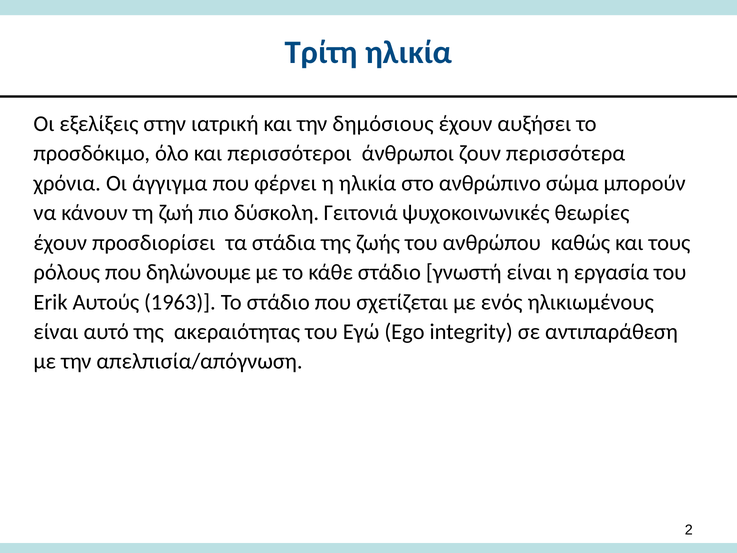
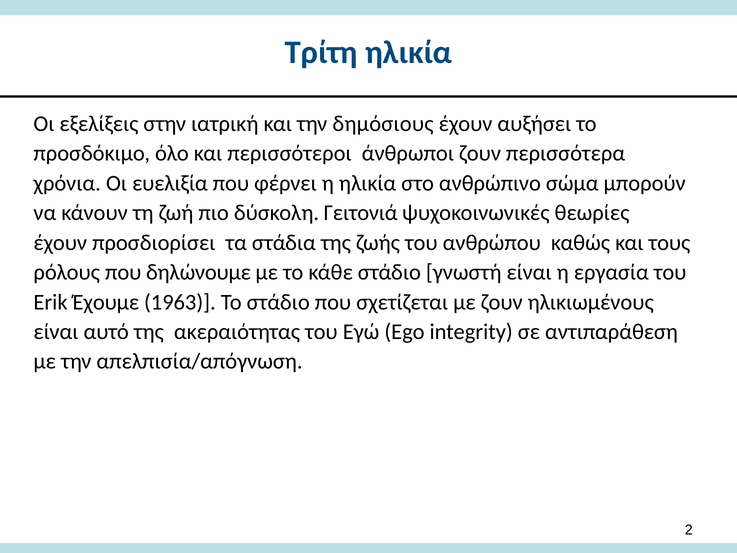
άγγιγμα: άγγιγμα -> ευελιξία (170, 183)
Αυτούς: Αυτούς -> Έχουμε (106, 302)
με ενός: ενός -> ζουν (502, 302)
